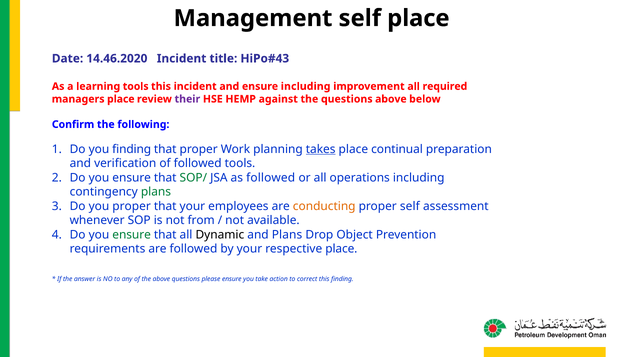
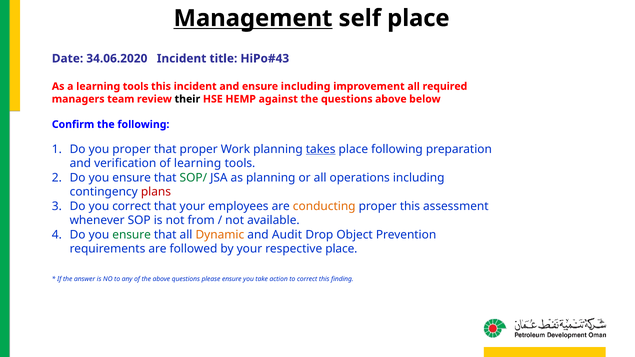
Management underline: none -> present (253, 18)
14.46.2020: 14.46.2020 -> 34.06.2020 (117, 59)
managers place: place -> team (121, 99)
their colour: purple -> black (187, 99)
you finding: finding -> proper (132, 149)
place continual: continual -> following (397, 149)
of followed: followed -> learning (198, 163)
as followed: followed -> planning (271, 178)
plans colour: green -> red (156, 192)
you proper: proper -> correct (132, 206)
proper self: self -> this (410, 206)
Dynamic colour: black -> orange (220, 235)
and Plans: Plans -> Audit (287, 235)
